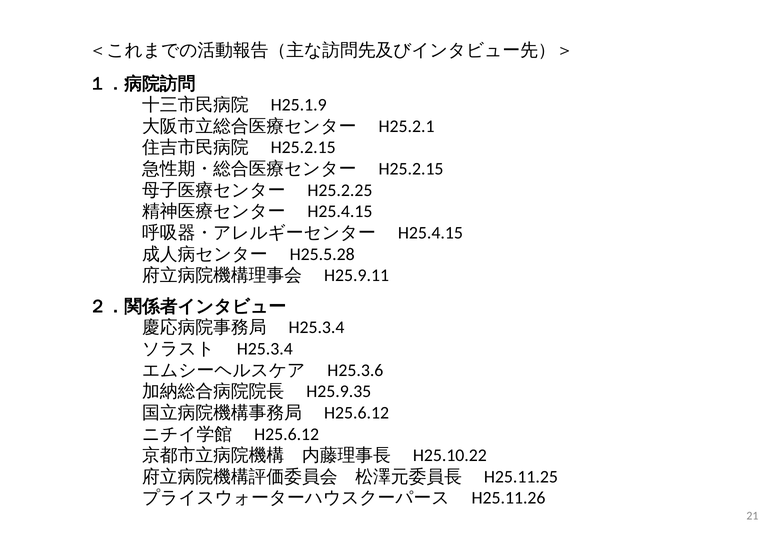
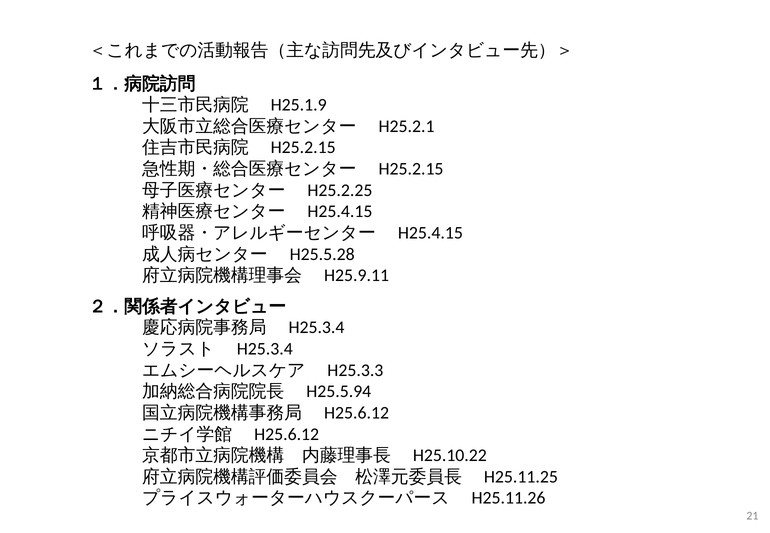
H25.3.6: H25.3.6 -> H25.3.3 (355, 370)
H25.9.35: H25.9.35 -> H25.5.94 (339, 392)
